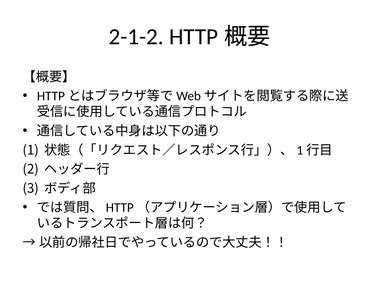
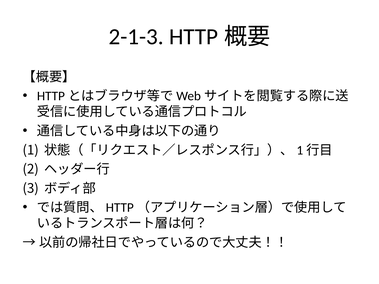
2-1-2: 2-1-2 -> 2-1-3 (136, 37)
